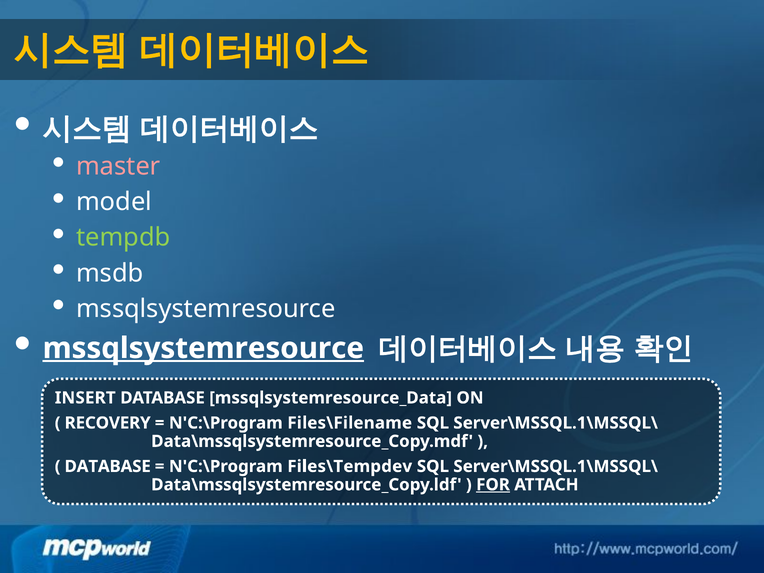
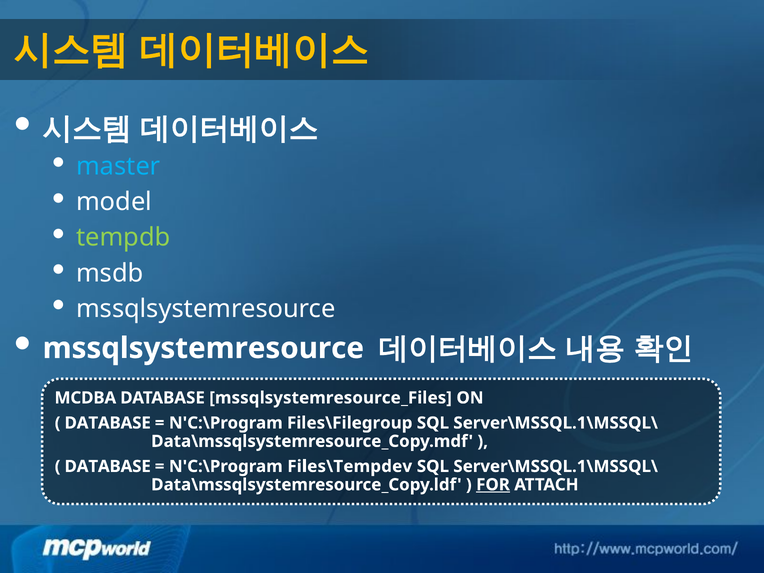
master colour: pink -> light blue (118, 166)
mssqlsystemresource underline: present -> none (203, 348)
INSERT: INSERT -> MCDBA (85, 398)
mssqlsystemresource_Data: mssqlsystemresource_Data -> mssqlsystemresource_Files (331, 398)
RECOVERY: RECOVERY -> DATABASE (108, 423)
Files\Filename: Files\Filename -> Files\Filegroup (350, 423)
